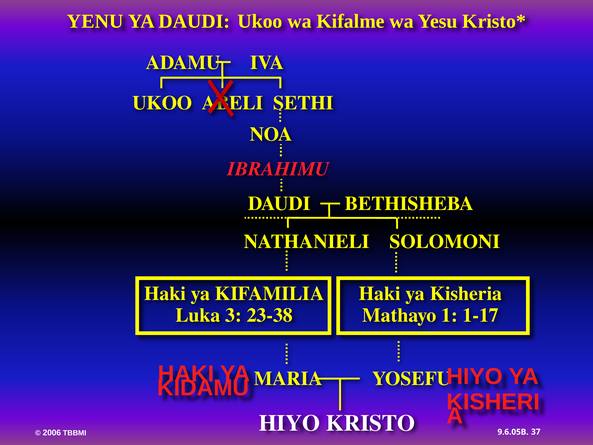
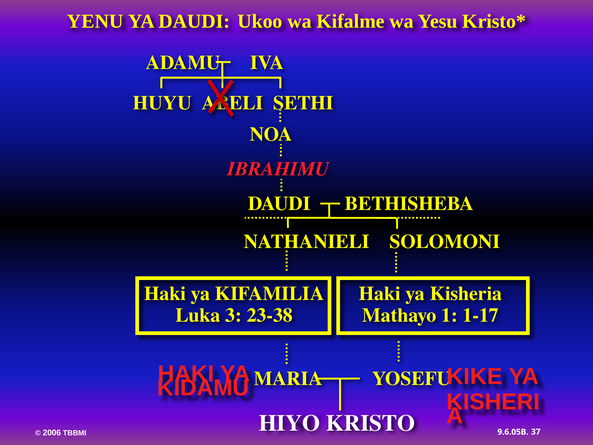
UKOO: UKOO -> HUYU (162, 103)
HIYO: HIYO -> KIKE (475, 376)
